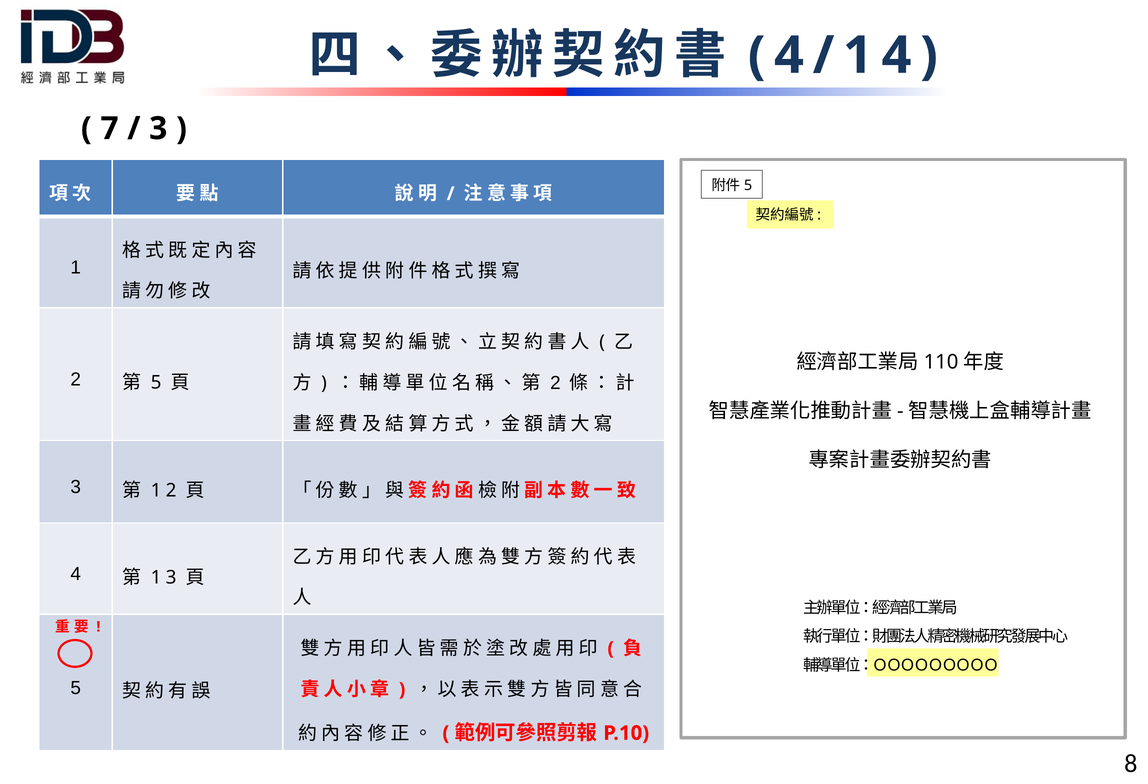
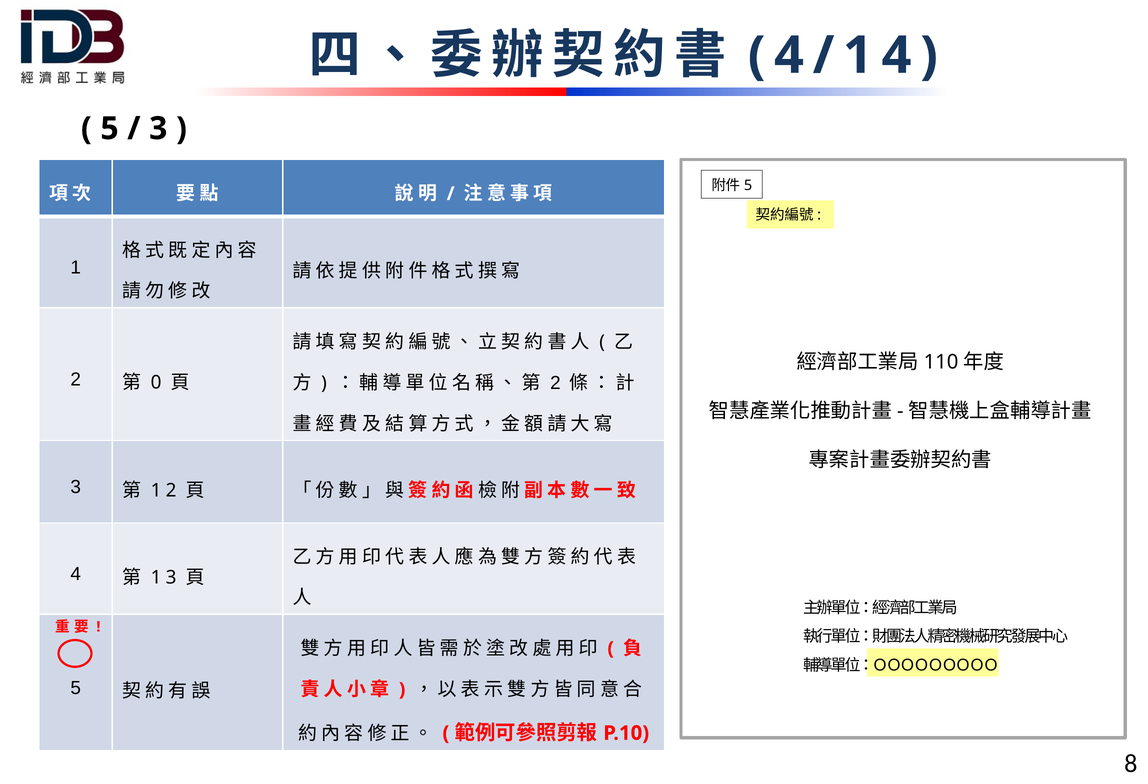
7: 7 -> 5 (110, 129)
5: 5 -> 0 (156, 383)
